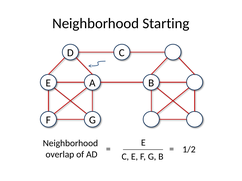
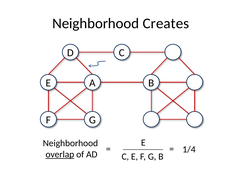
Starting: Starting -> Creates (166, 23)
1/2: 1/2 -> 1/4 (189, 150)
overlap underline: none -> present (60, 155)
